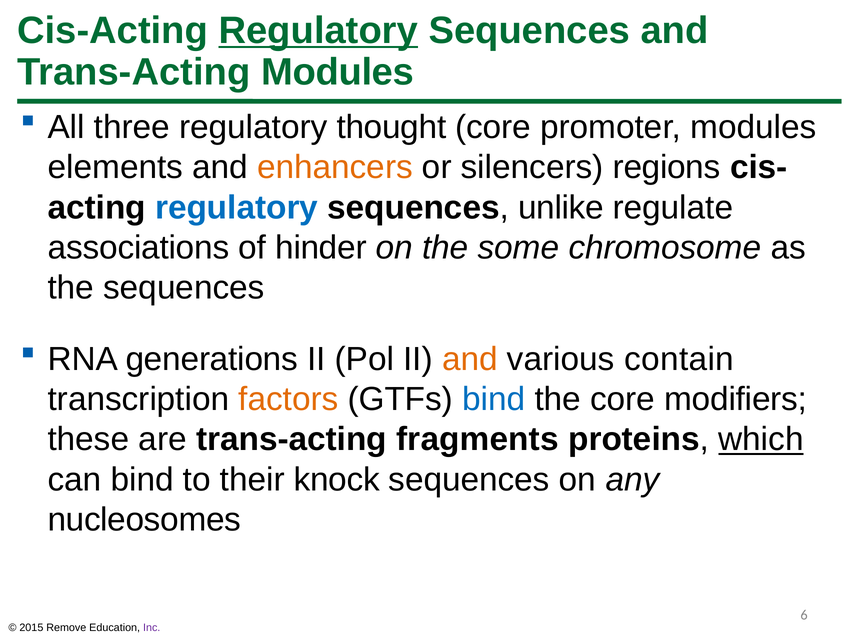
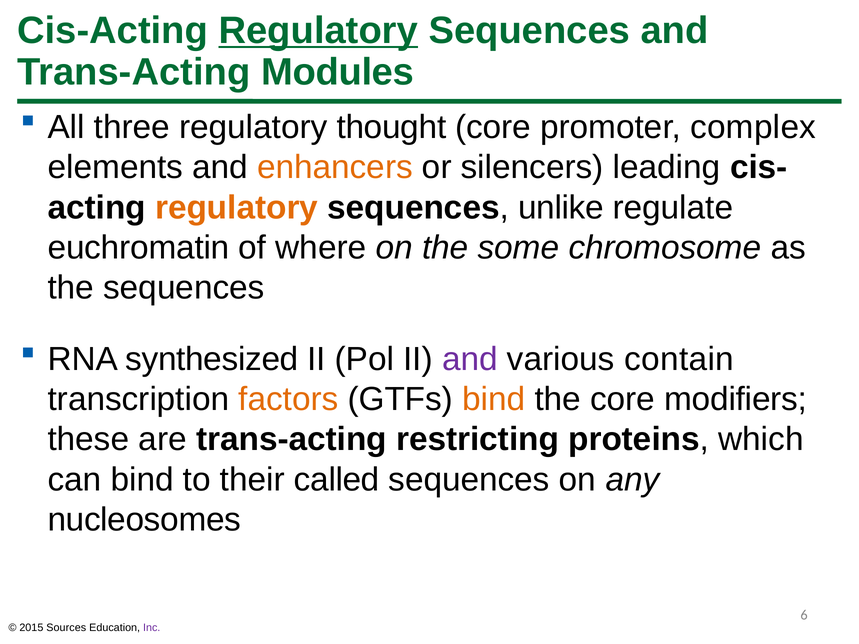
promoter modules: modules -> complex (753, 127)
regions: regions -> leading (666, 167)
regulatory colour: blue -> orange (237, 208)
associations: associations -> euchromatin (139, 248)
hinder: hinder -> where (321, 248)
generations: generations -> synthesized (212, 359)
and colour: orange -> purple (470, 359)
bind colour: blue -> orange (494, 400)
fragments: fragments -> restricting (478, 440)
which underline: present -> none (761, 440)
knock: knock -> called (337, 480)
Remove: Remove -> Sources (66, 628)
